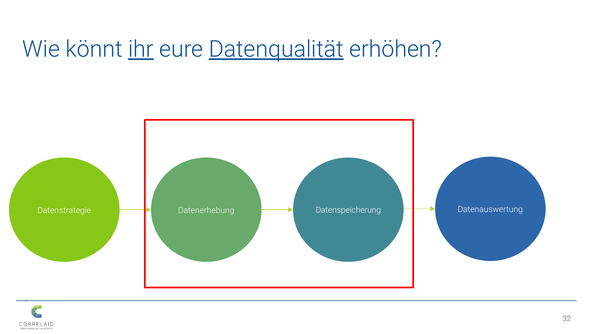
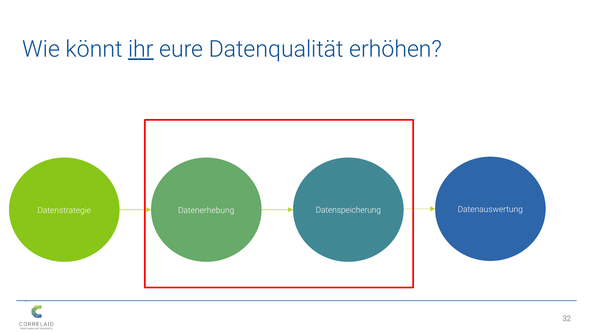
Datenqualität underline: present -> none (276, 49)
